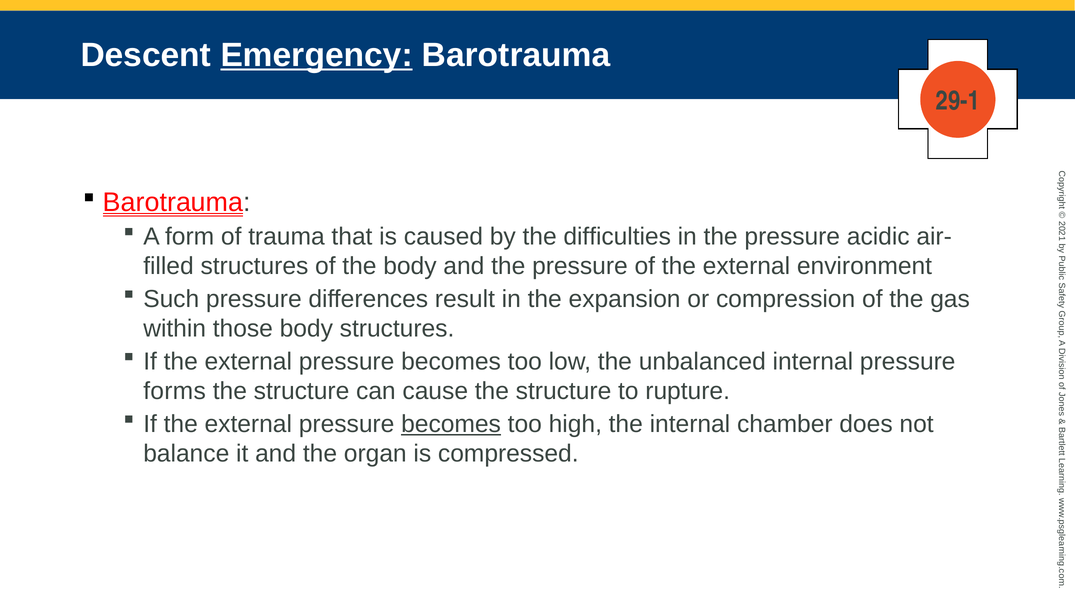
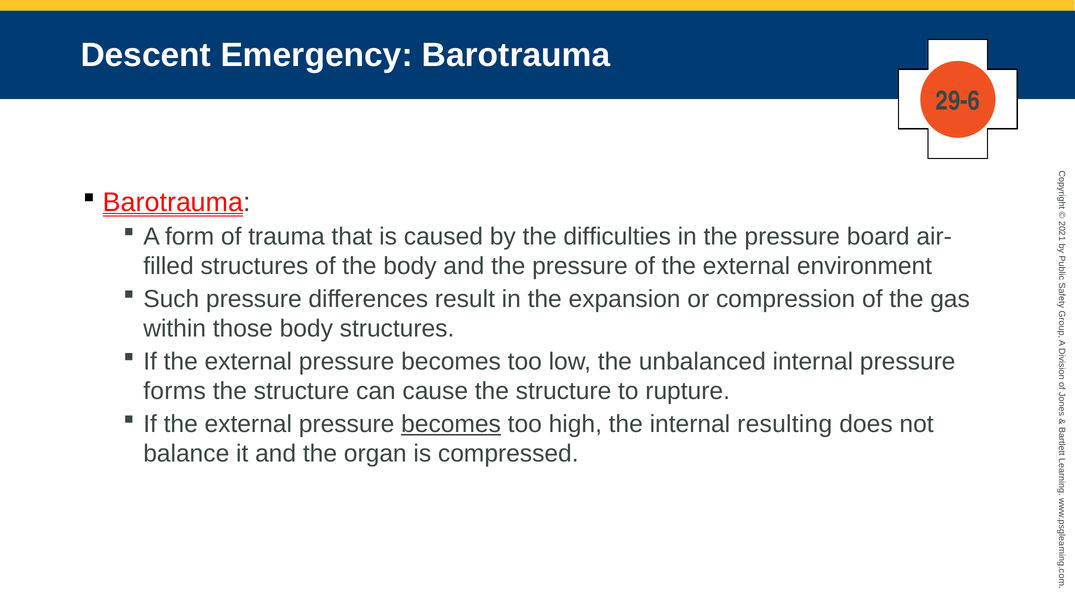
Emergency underline: present -> none (317, 55)
29-1: 29-1 -> 29-6 (958, 101)
acidic: acidic -> board (878, 237)
chamber: chamber -> resulting (785, 424)
